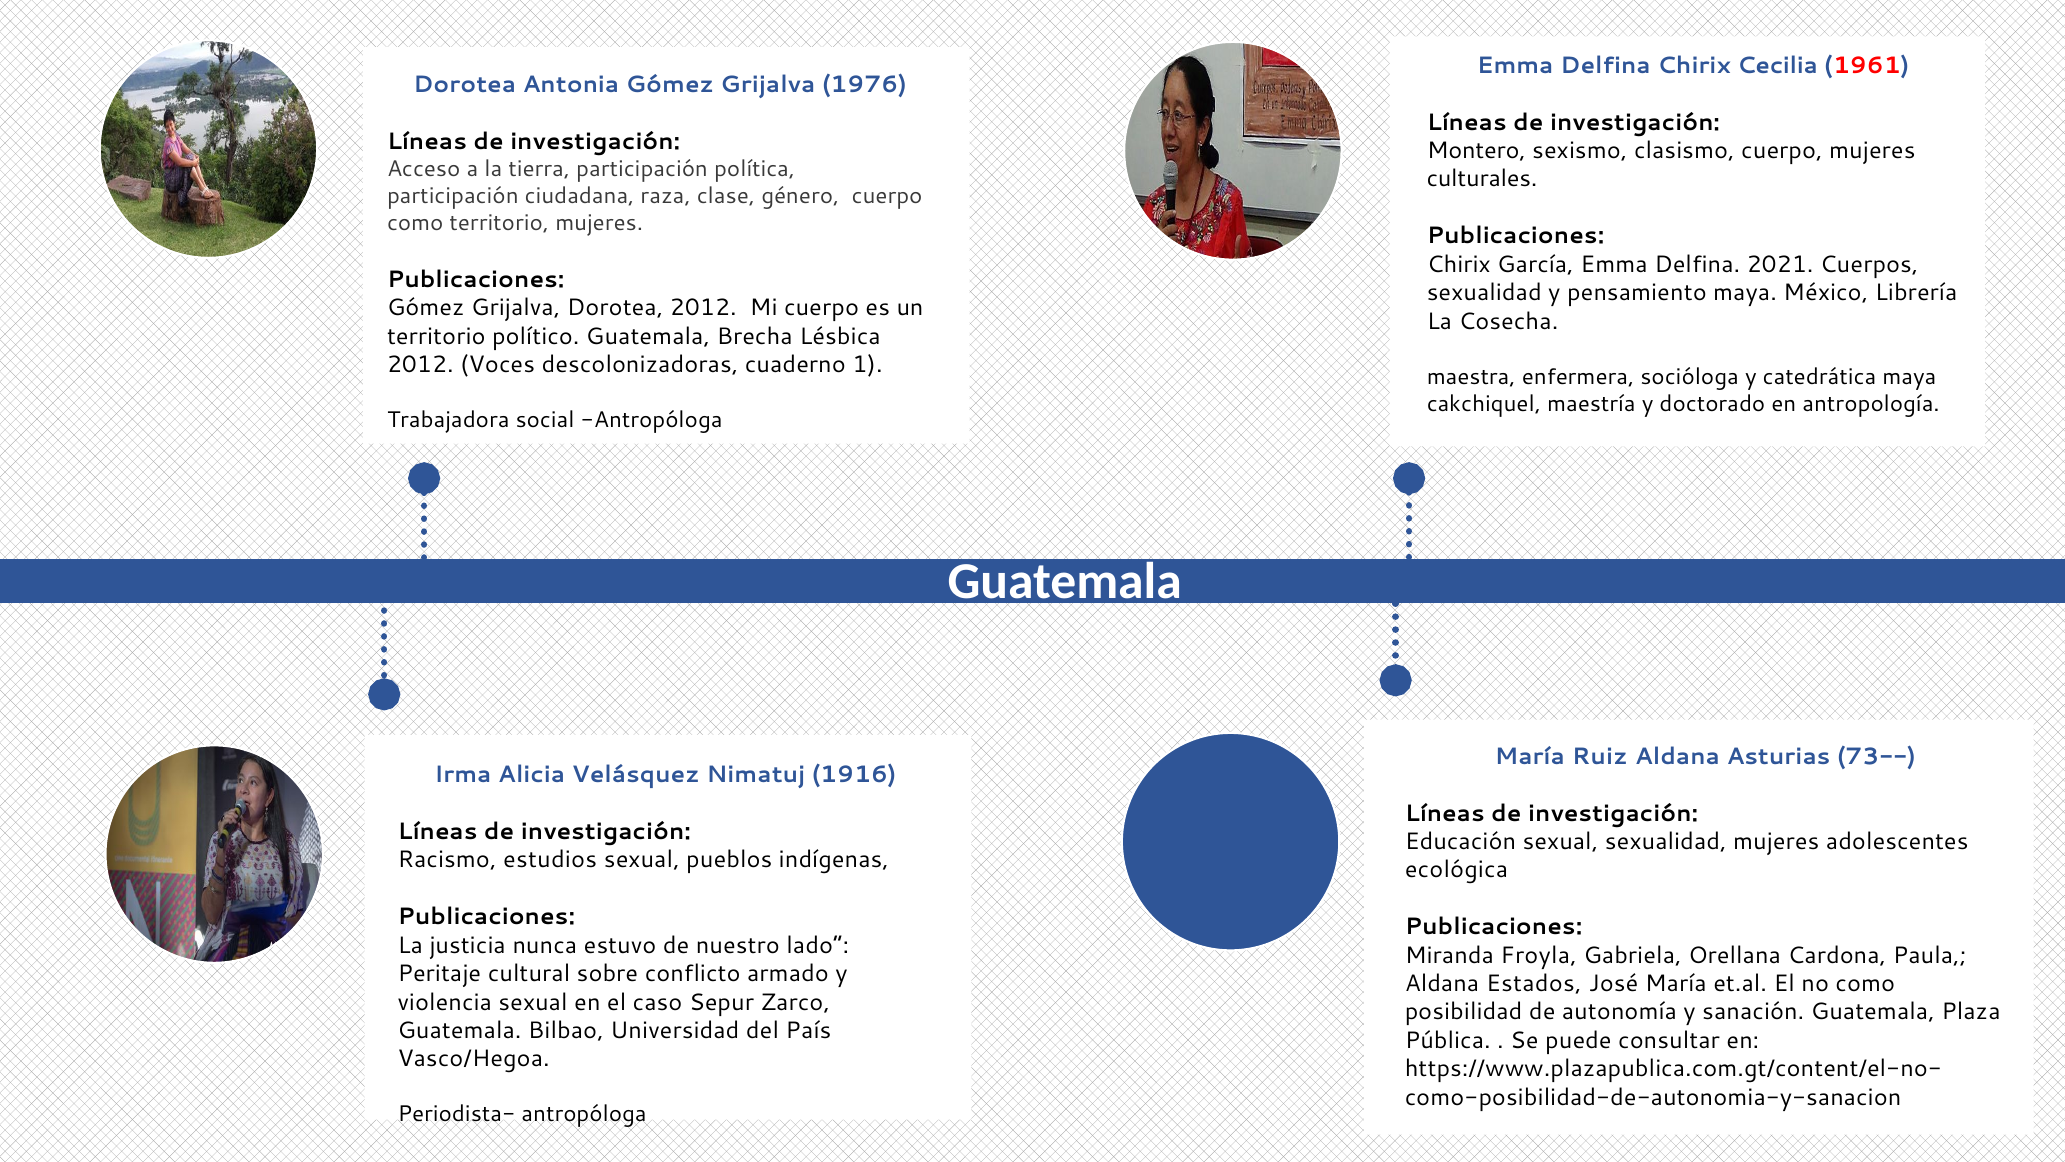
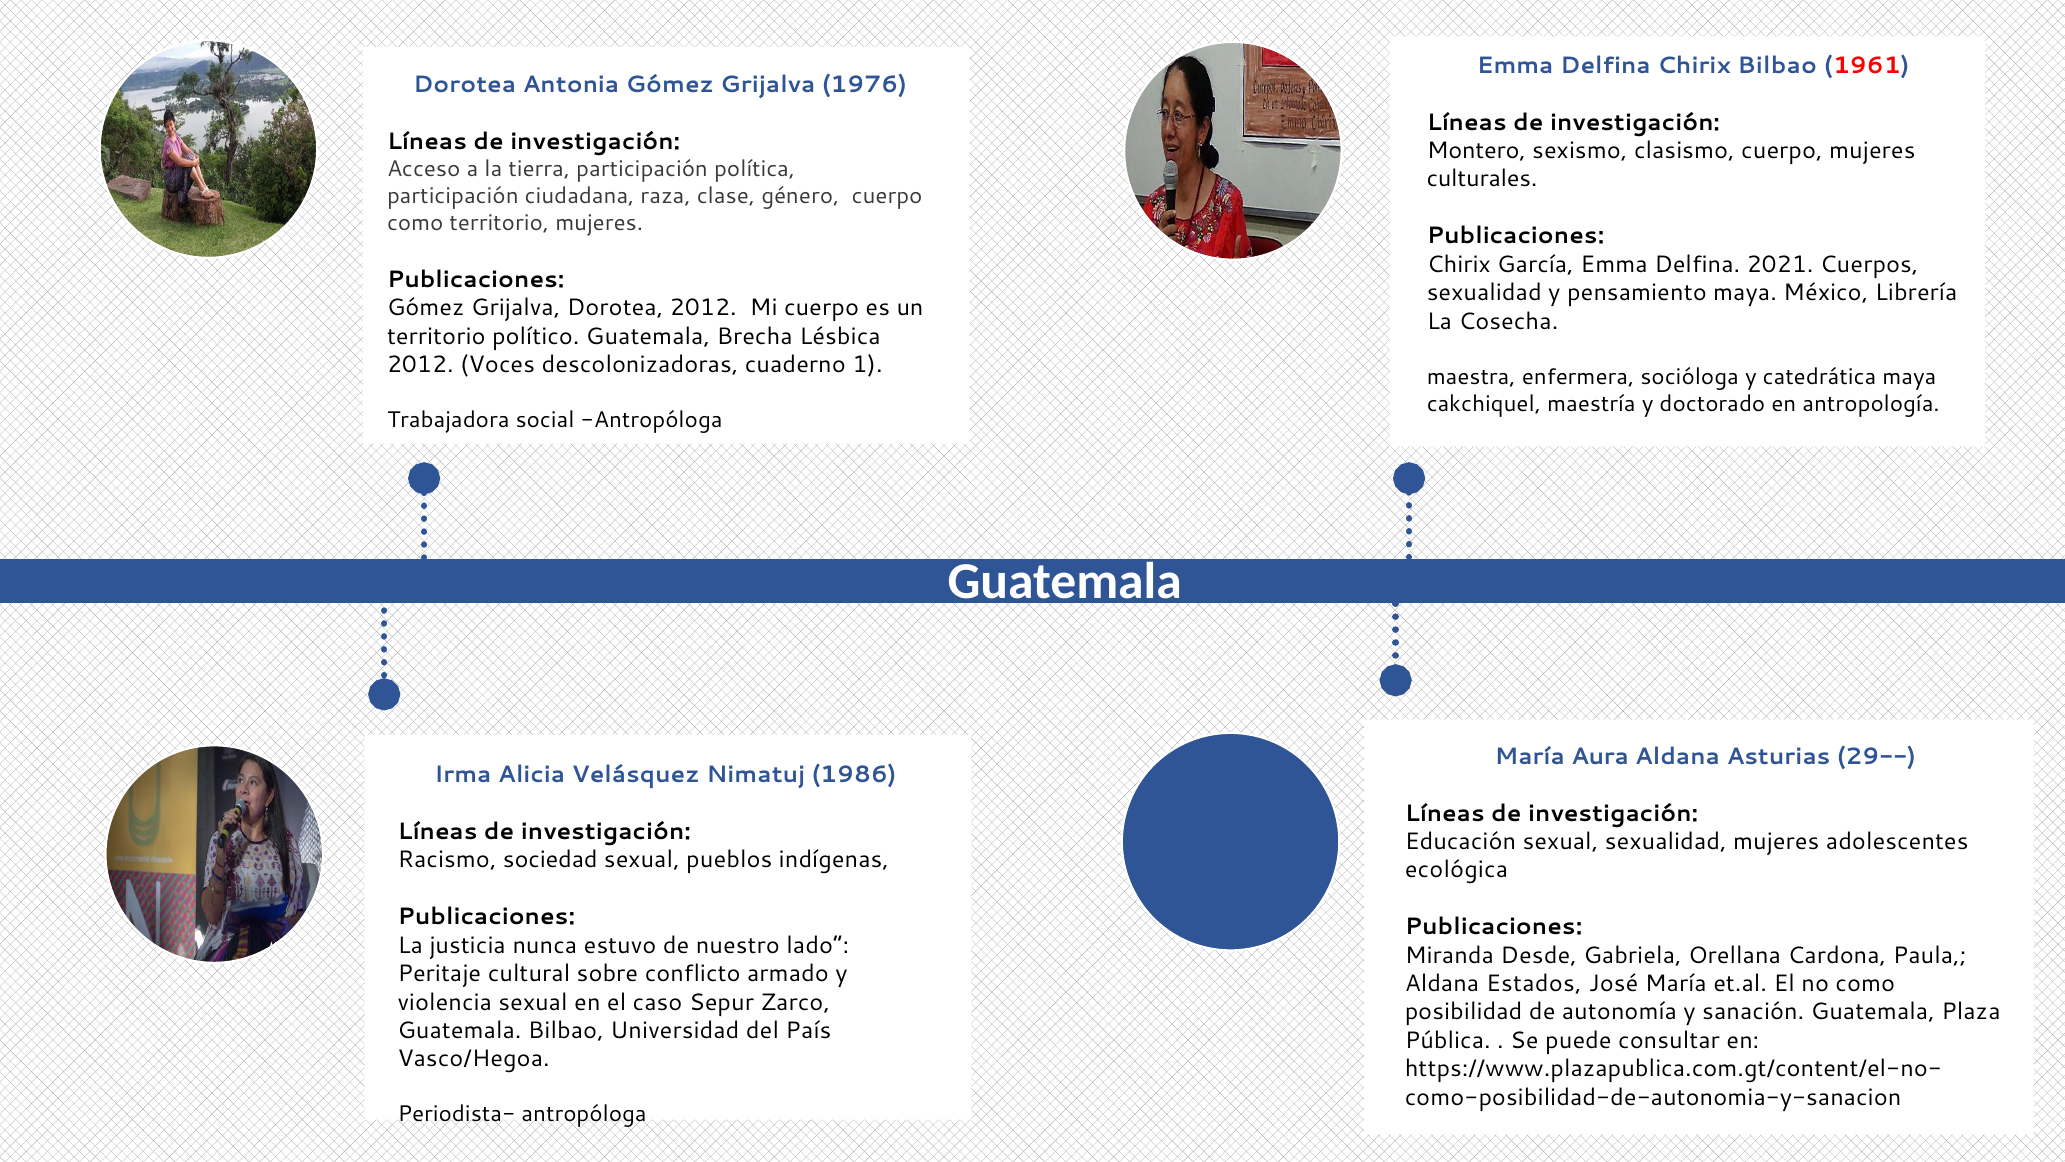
Chirix Cecilia: Cecilia -> Bilbao (1777, 65)
Ruiz: Ruiz -> Aura (1600, 756)
73--: 73-- -> 29-- (1876, 756)
1916: 1916 -> 1986 (854, 775)
estudios: estudios -> sociedad (550, 860)
Froyla: Froyla -> Desde (1539, 955)
